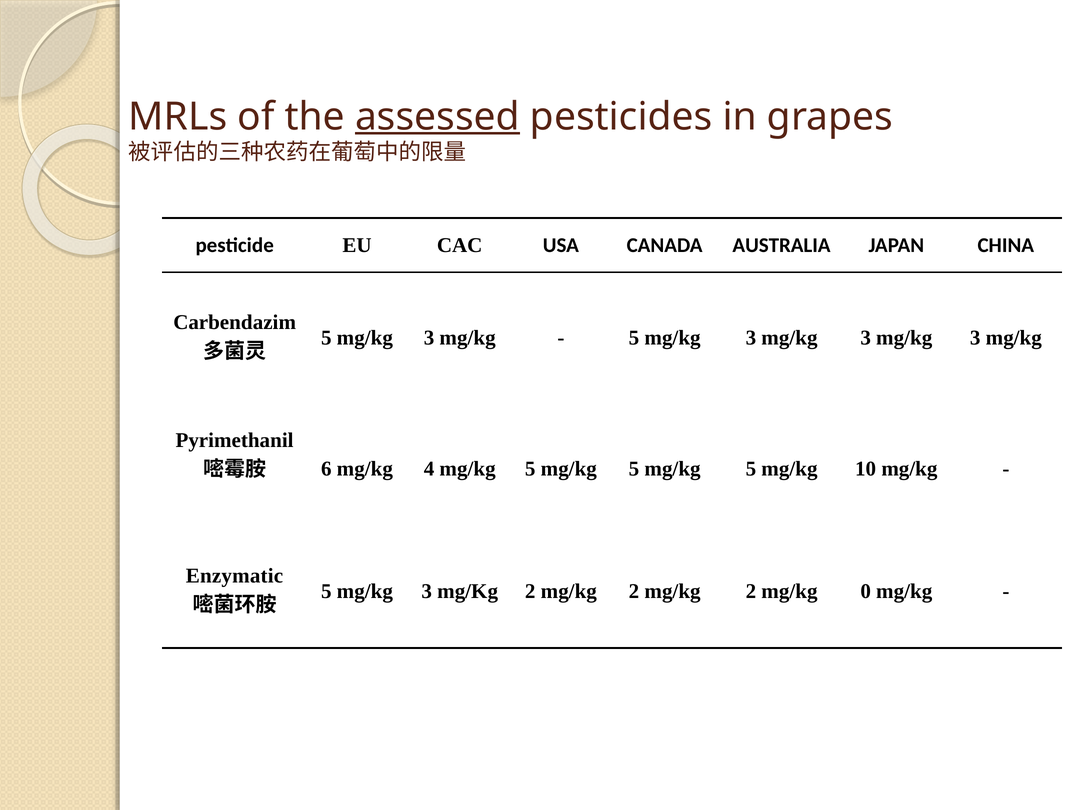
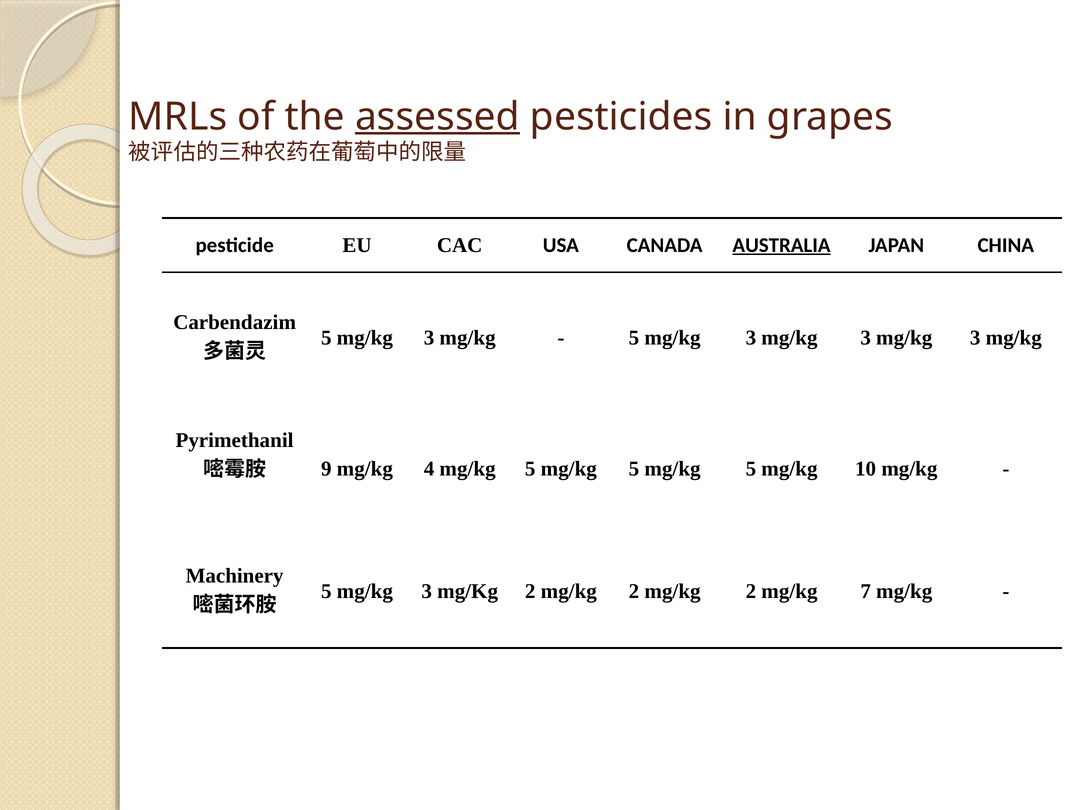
AUSTRALIA underline: none -> present (782, 246)
6: 6 -> 9 (326, 469)
Enzymatic: Enzymatic -> Machinery (235, 576)
0: 0 -> 7 (866, 592)
